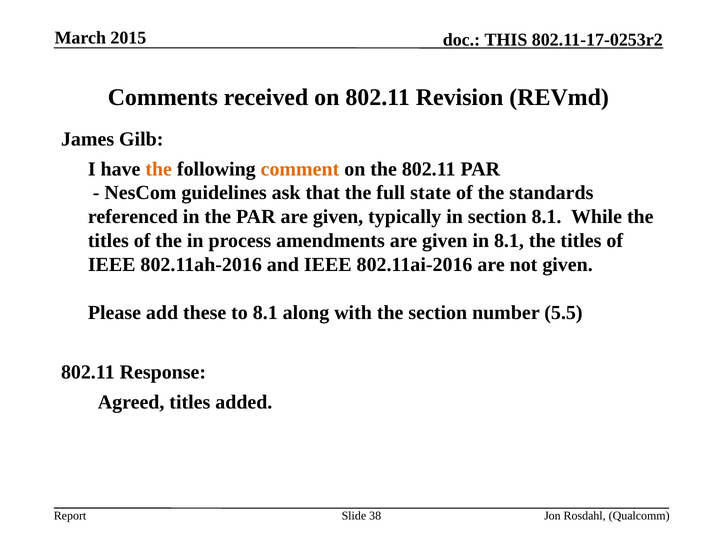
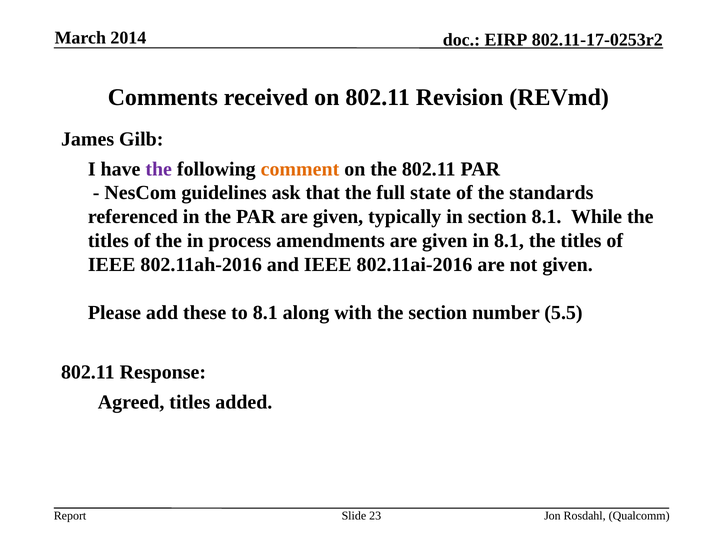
2015: 2015 -> 2014 (128, 38)
THIS: THIS -> EIRP (506, 40)
the colour: orange -> purple (159, 169)
38: 38 -> 23 (375, 516)
